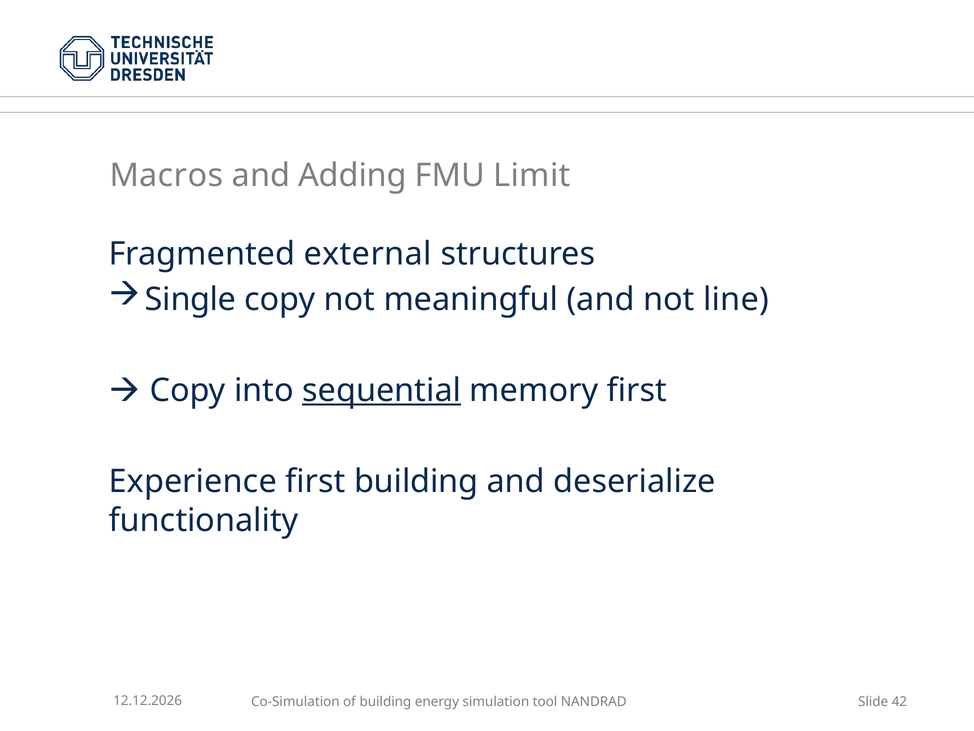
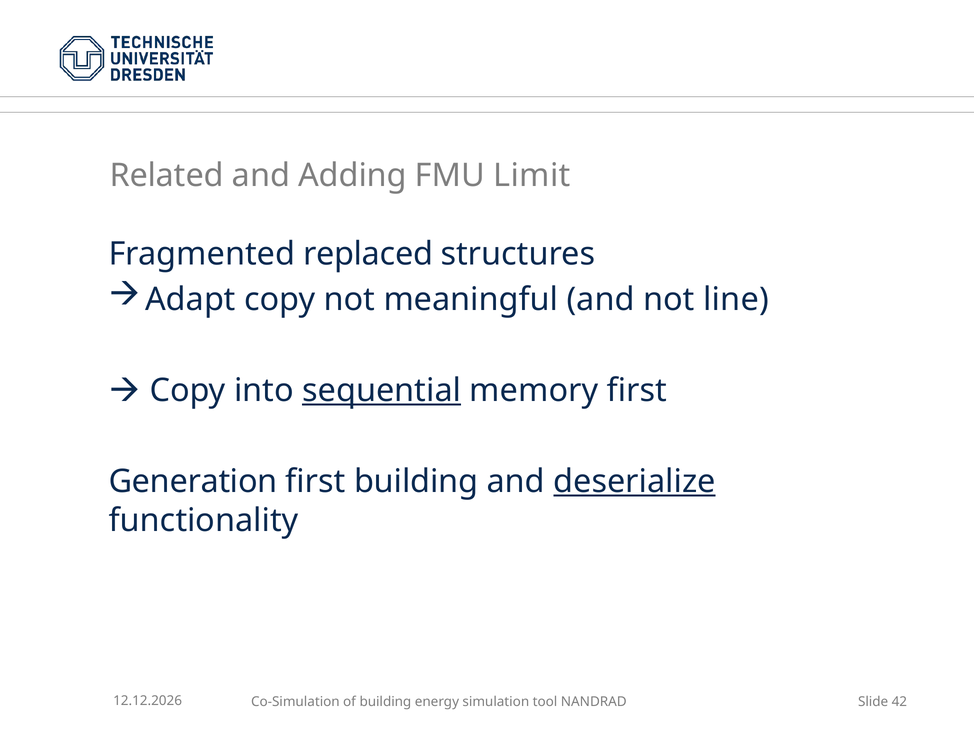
Macros: Macros -> Related (167, 175)
external: external -> replaced (368, 254)
Single: Single -> Adapt (190, 299)
Experience: Experience -> Generation (193, 481)
deserialize underline: none -> present (635, 481)
